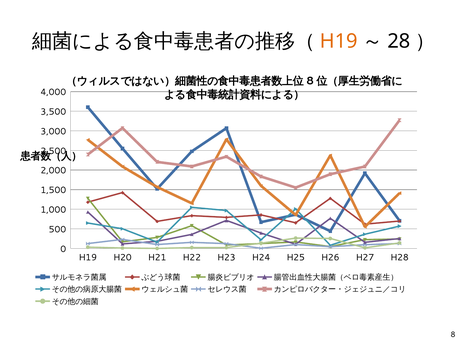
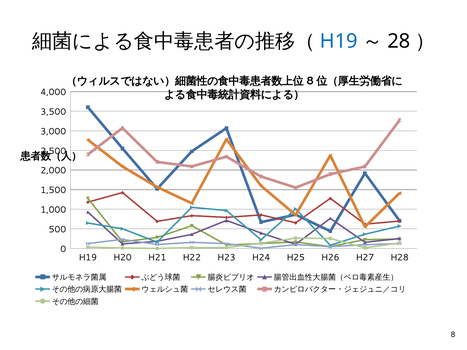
H19 colour: orange -> blue (339, 41)
